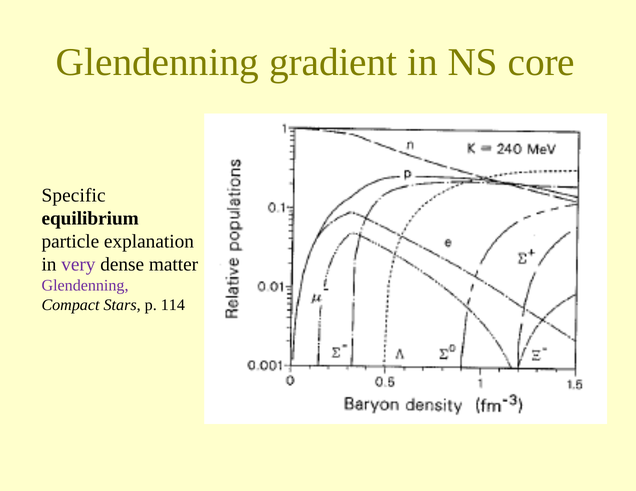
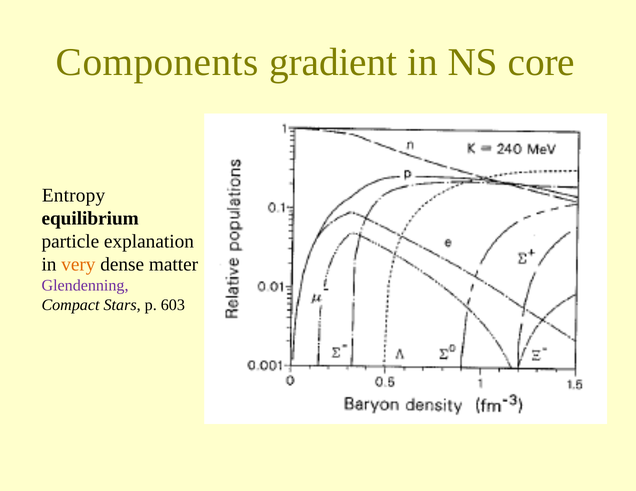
Glendenning: Glendenning -> Components (157, 63)
Specific: Specific -> Entropy (74, 195)
very colour: purple -> orange (78, 265)
114: 114 -> 603 (173, 305)
